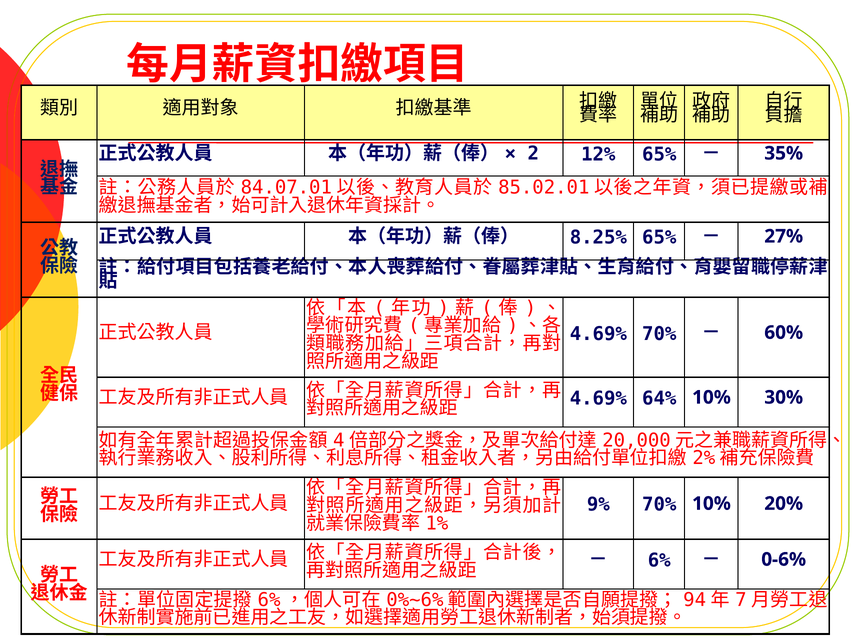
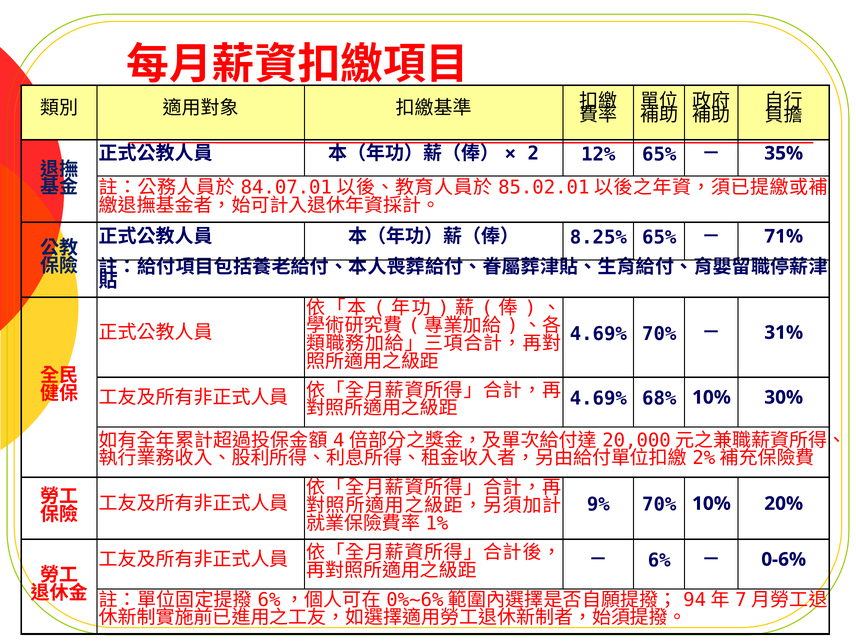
27%: 27% -> 71% (784, 236)
60%: 60% -> 31% (784, 333)
64%: 64% -> 68% (659, 399)
